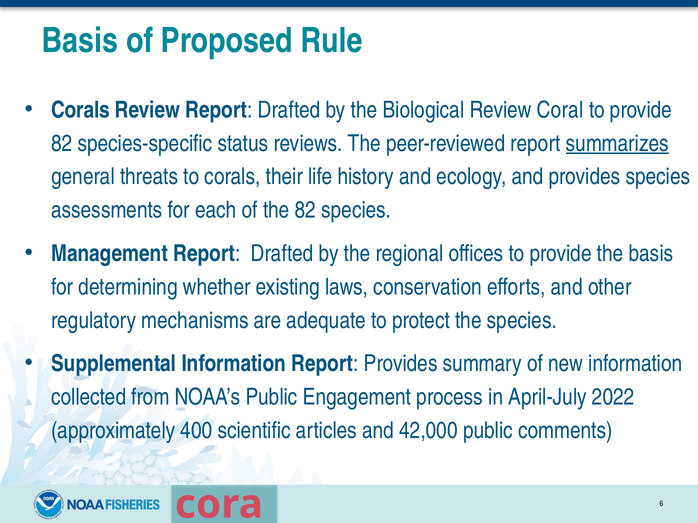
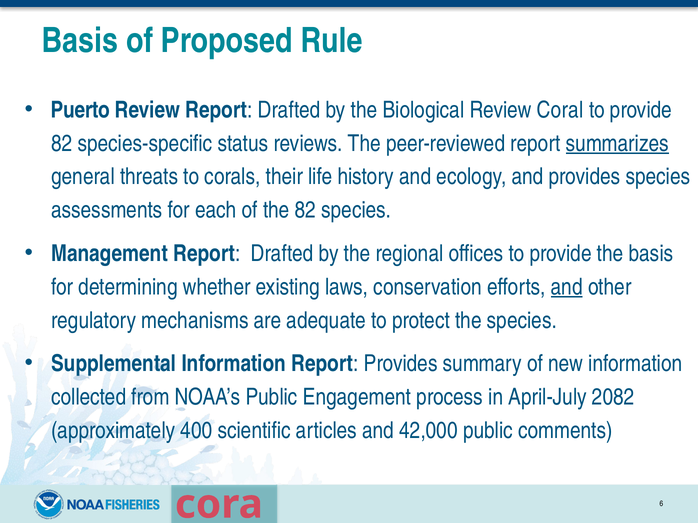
Corals: Corals -> Puerto (81, 110)
and underline: none -> present (567, 287)
2022: 2022 -> 2082 (613, 397)
